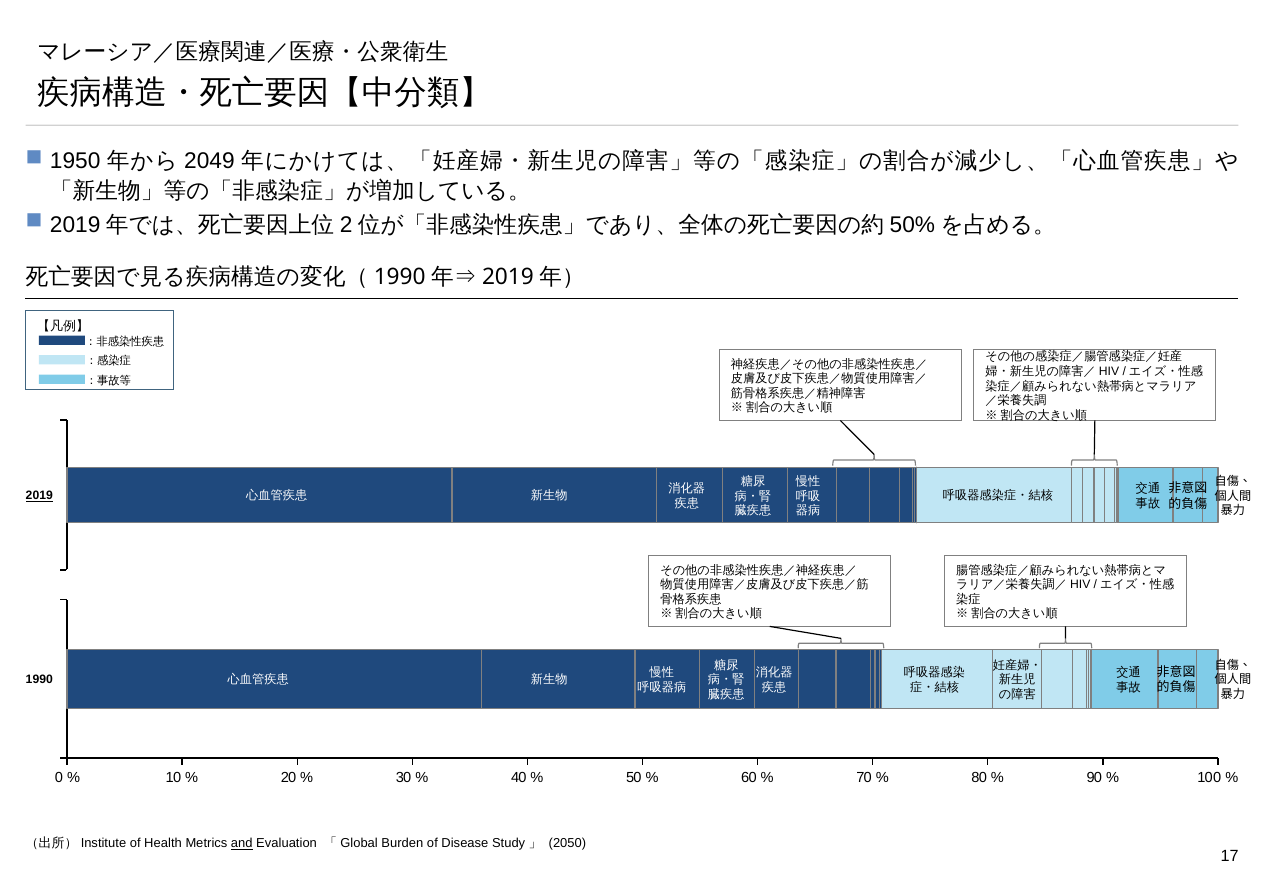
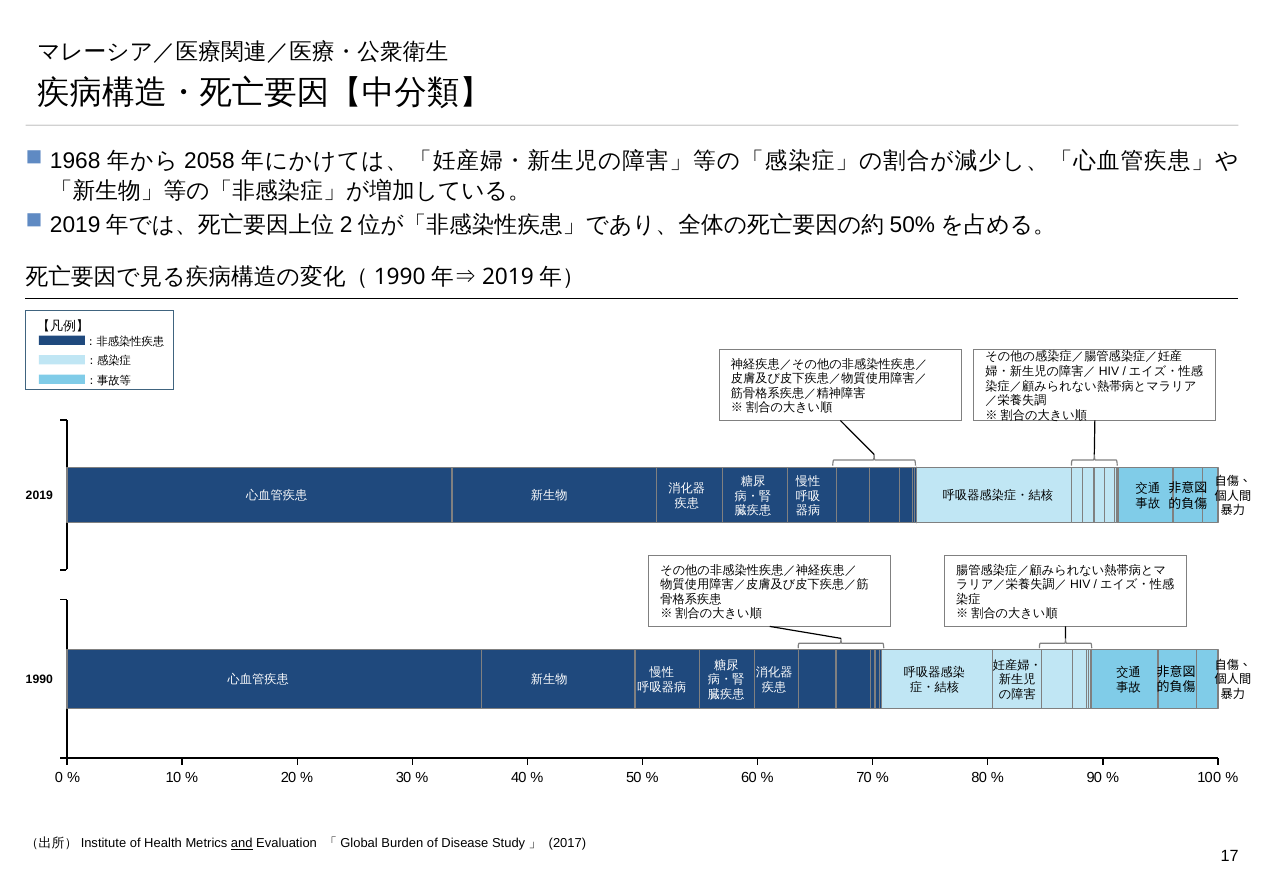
1950: 1950 -> 1968 (75, 161)
2049: 2049 -> 2058 (209, 161)
2019 underline: present -> none (39, 496)
2050: 2050 -> 2017 (567, 844)
